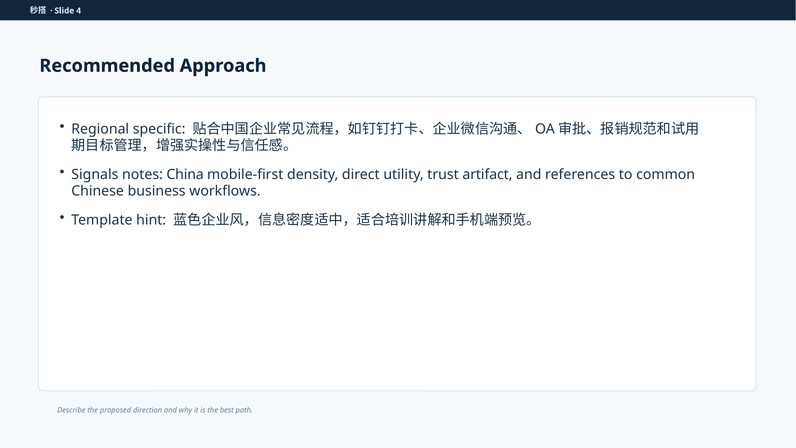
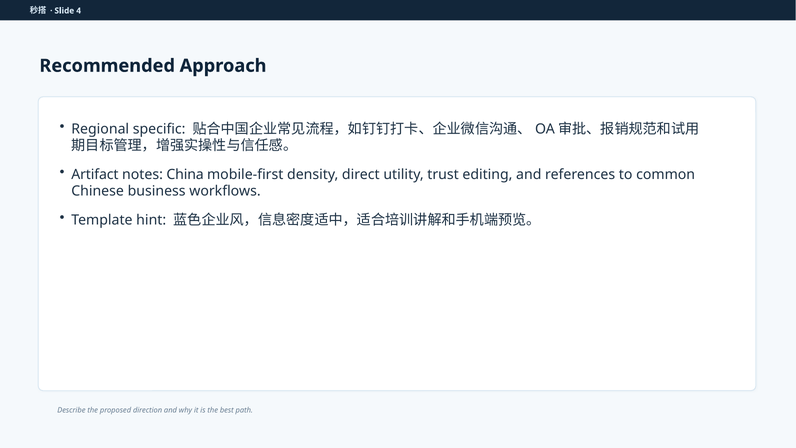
Signals: Signals -> Artifact (95, 174)
artifact: artifact -> editing (487, 174)
